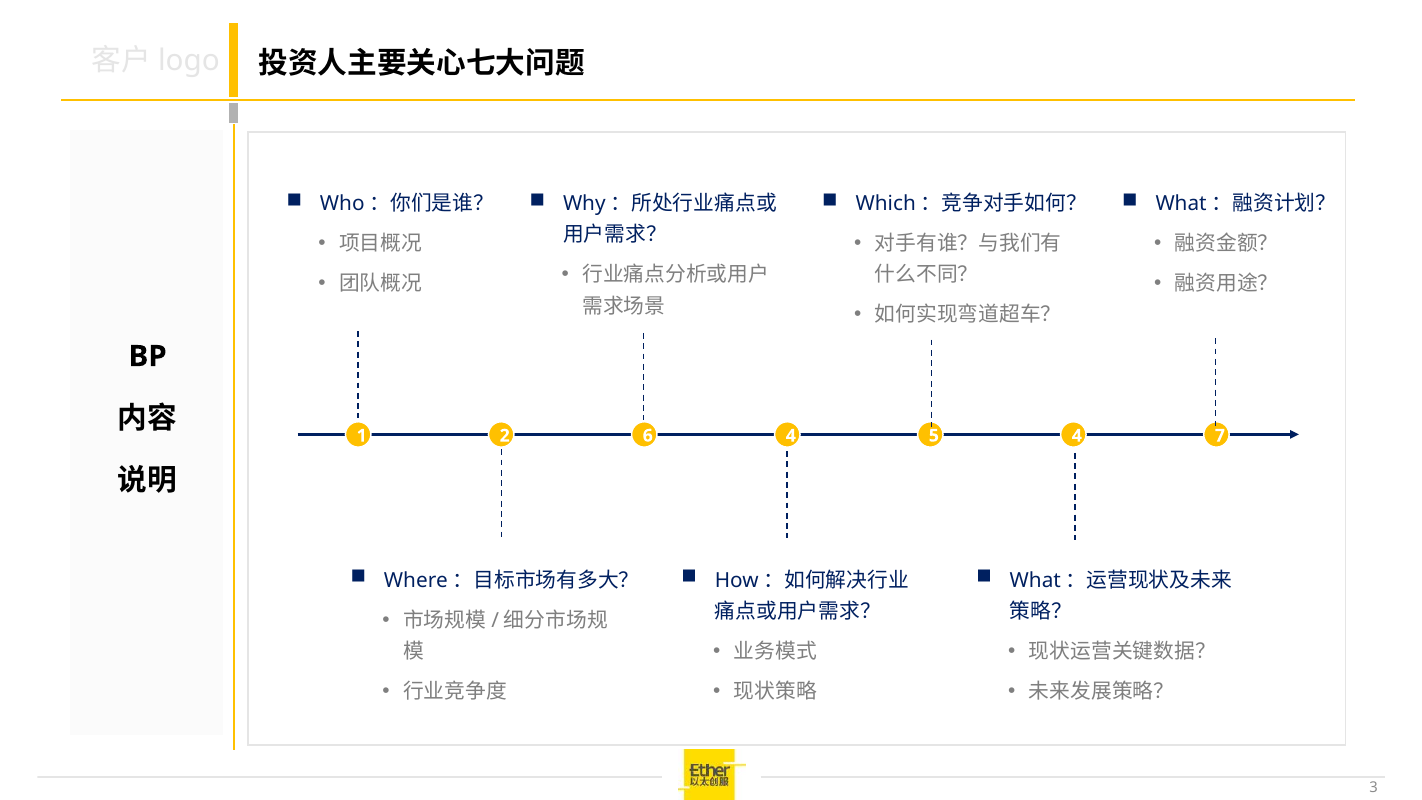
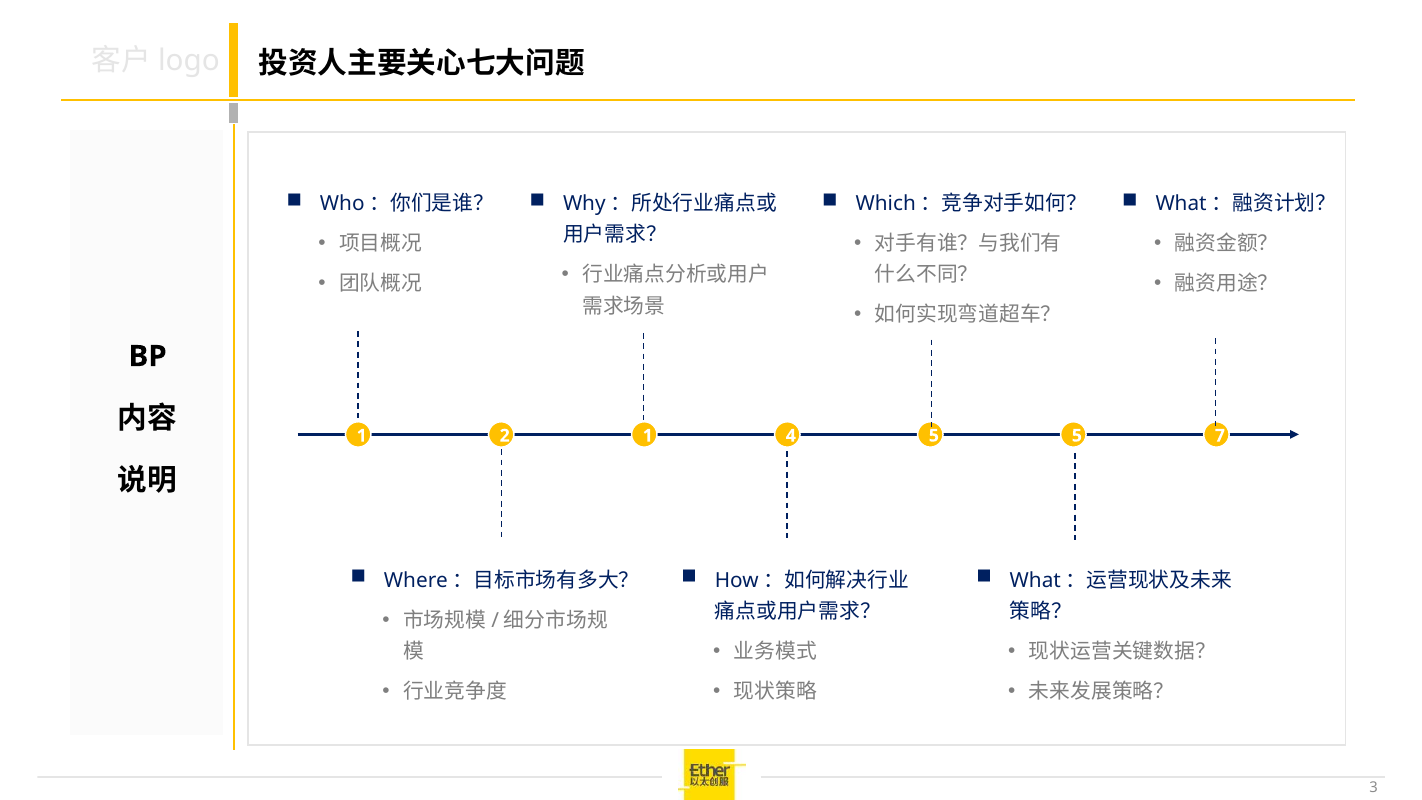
2 6: 6 -> 1 (648, 436)
5 4: 4 -> 5 (1077, 436)
